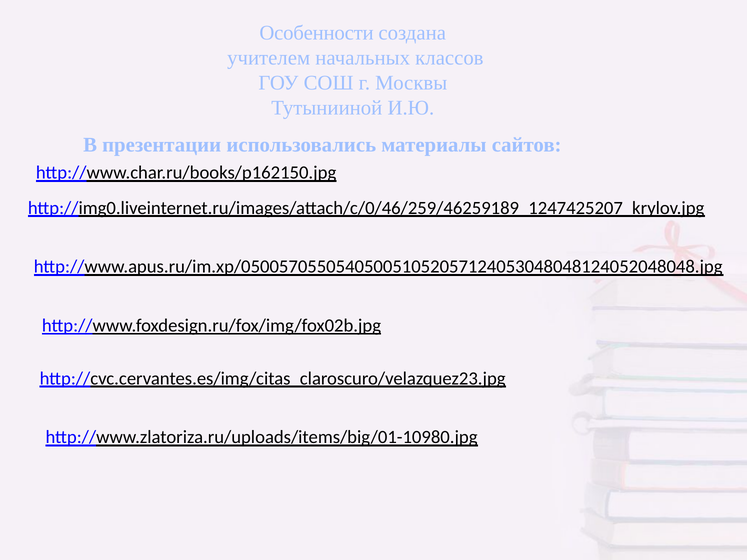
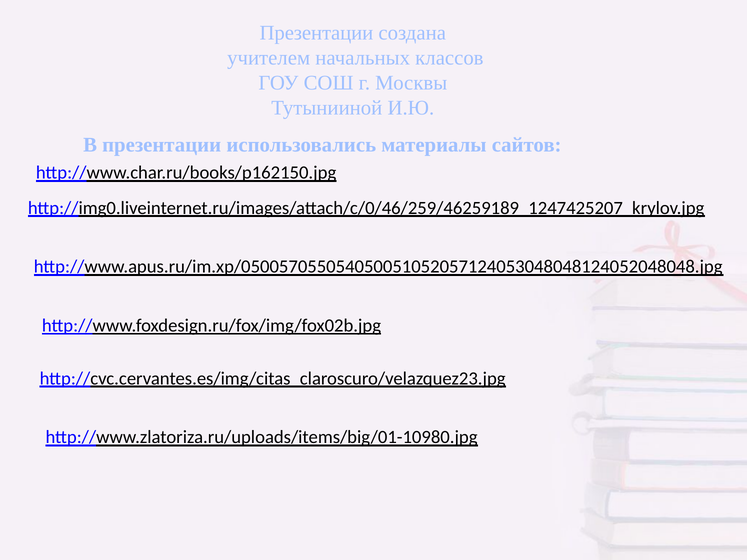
Особенности: Особенности -> Презентации (316, 33)
